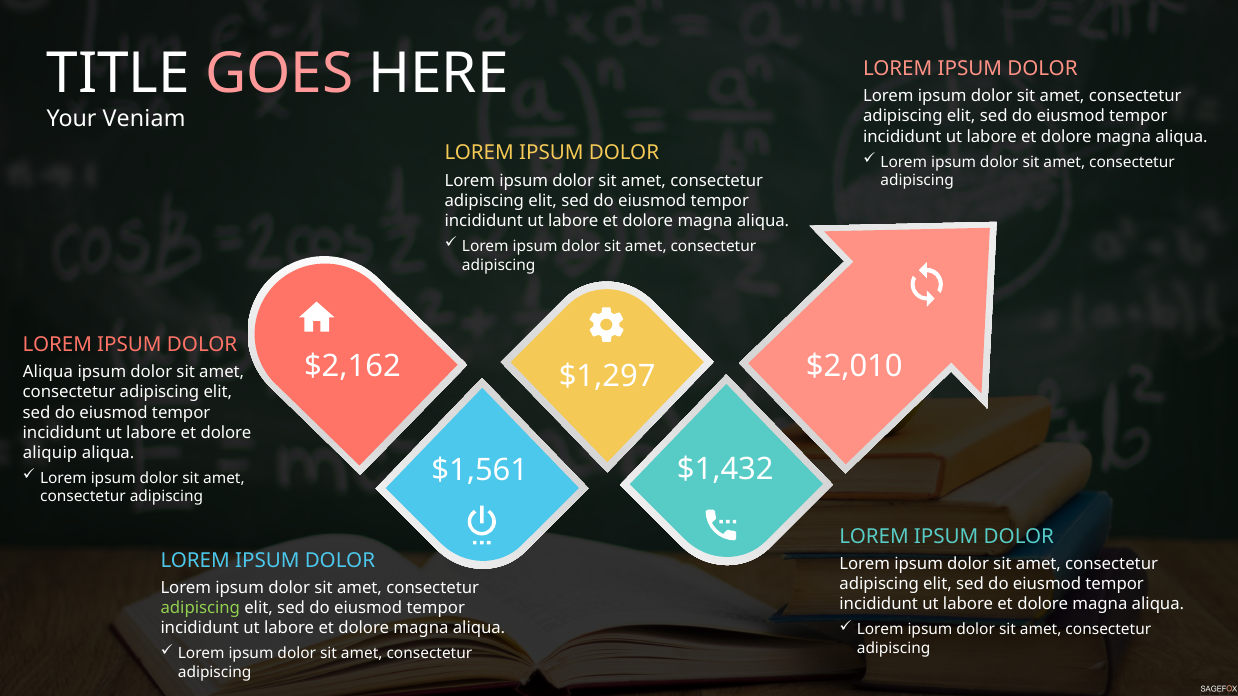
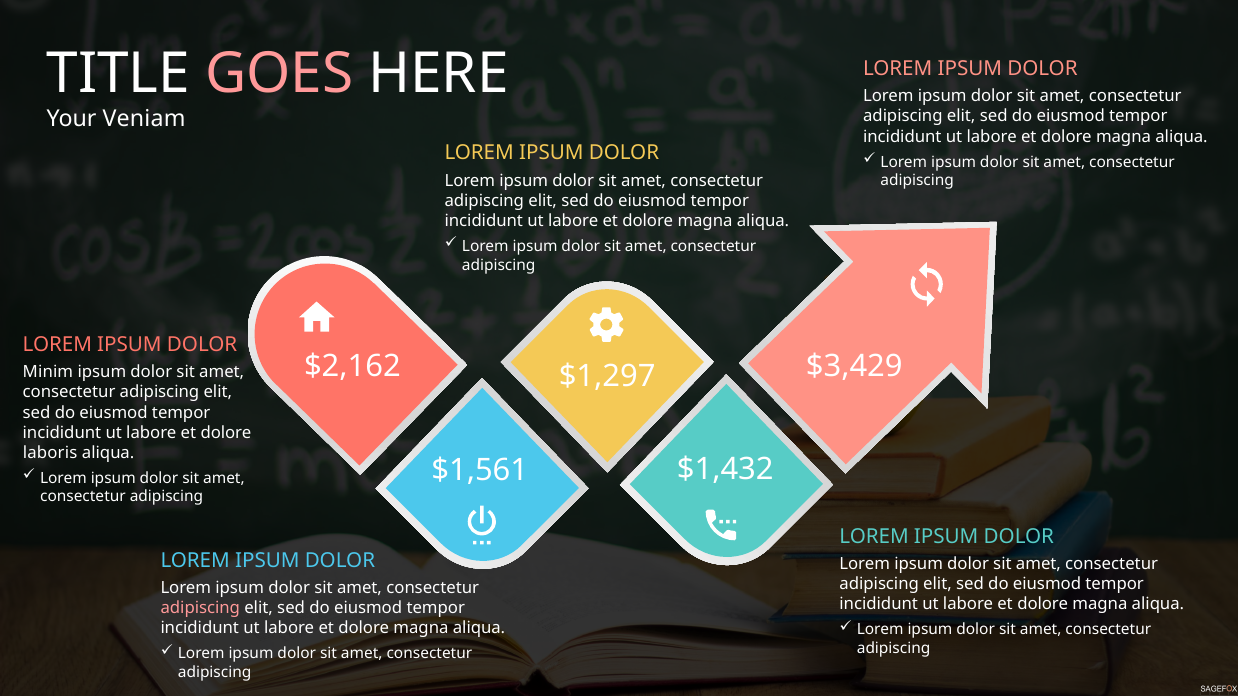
$2,010: $2,010 -> $3,429 (854, 366)
Aliqua: Aliqua -> Minim (48, 372)
aliquip: aliquip -> laboris (50, 453)
adipiscing colour: light green -> pink (200, 608)
